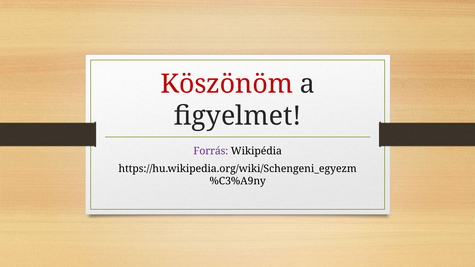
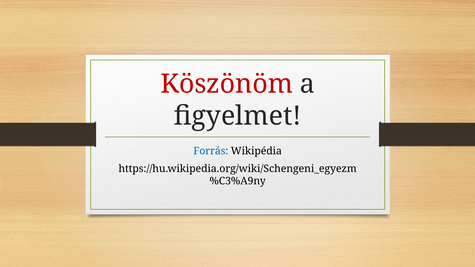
Forrás colour: purple -> blue (211, 151)
